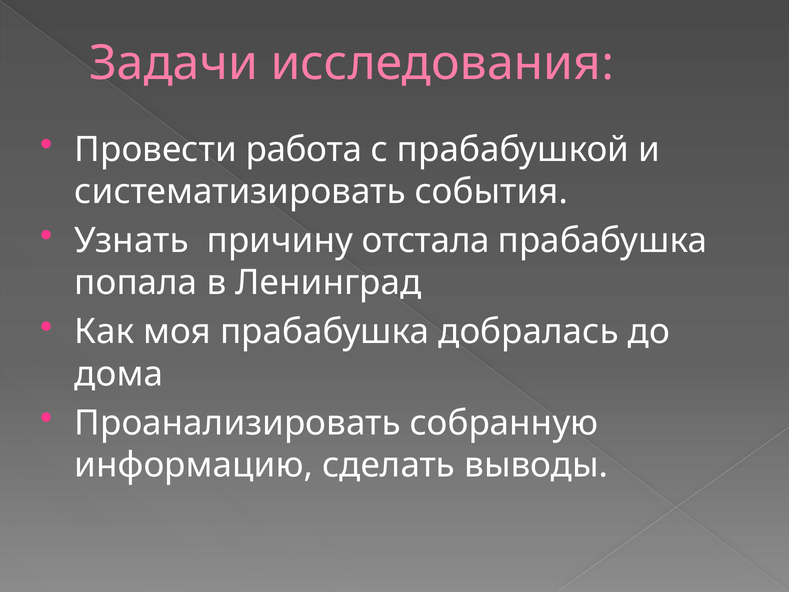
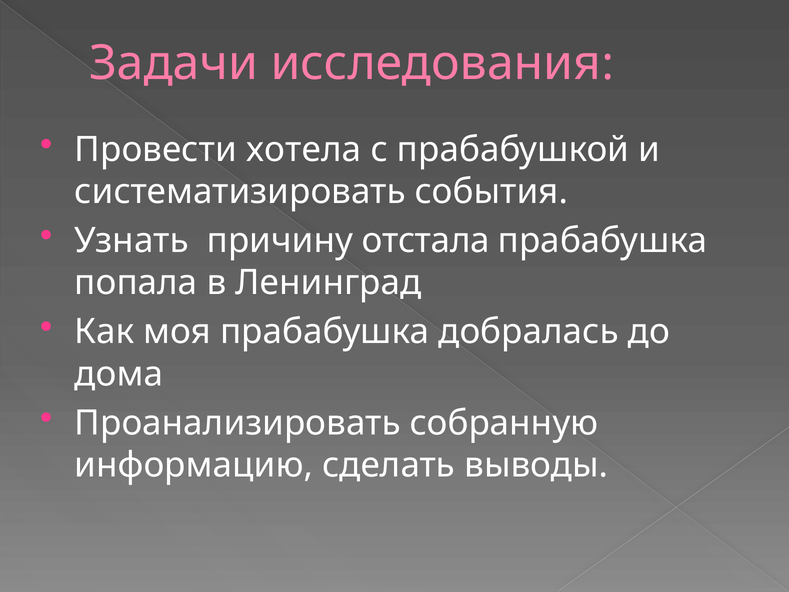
работа: работа -> хотела (304, 149)
